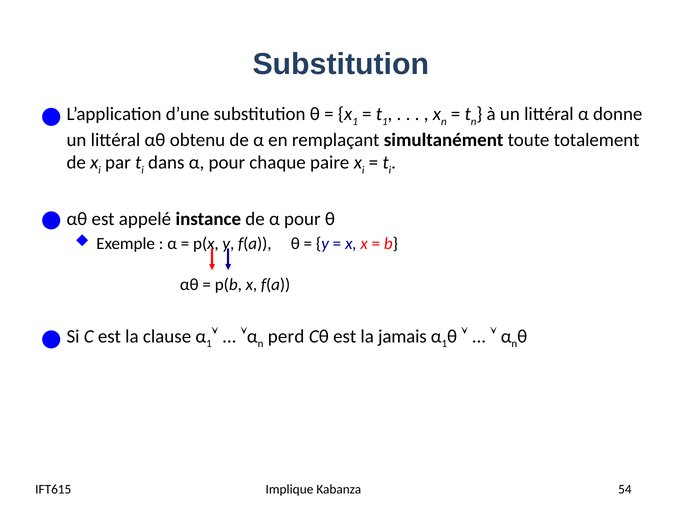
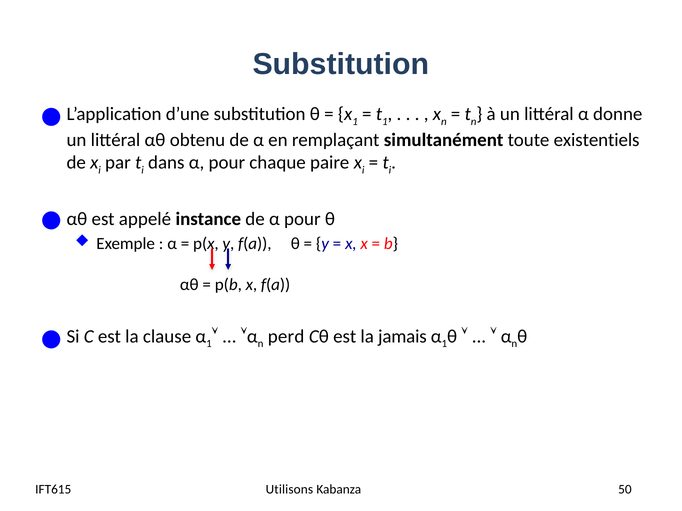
totalement: totalement -> existentiels (597, 140)
Implique: Implique -> Utilisons (289, 490)
54: 54 -> 50 (625, 490)
